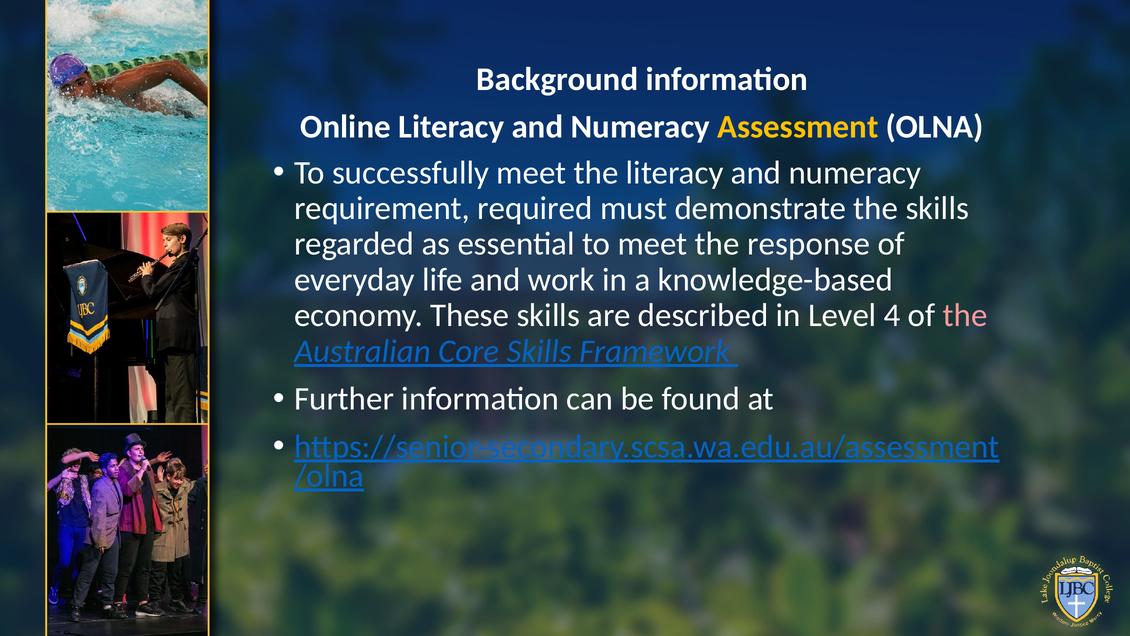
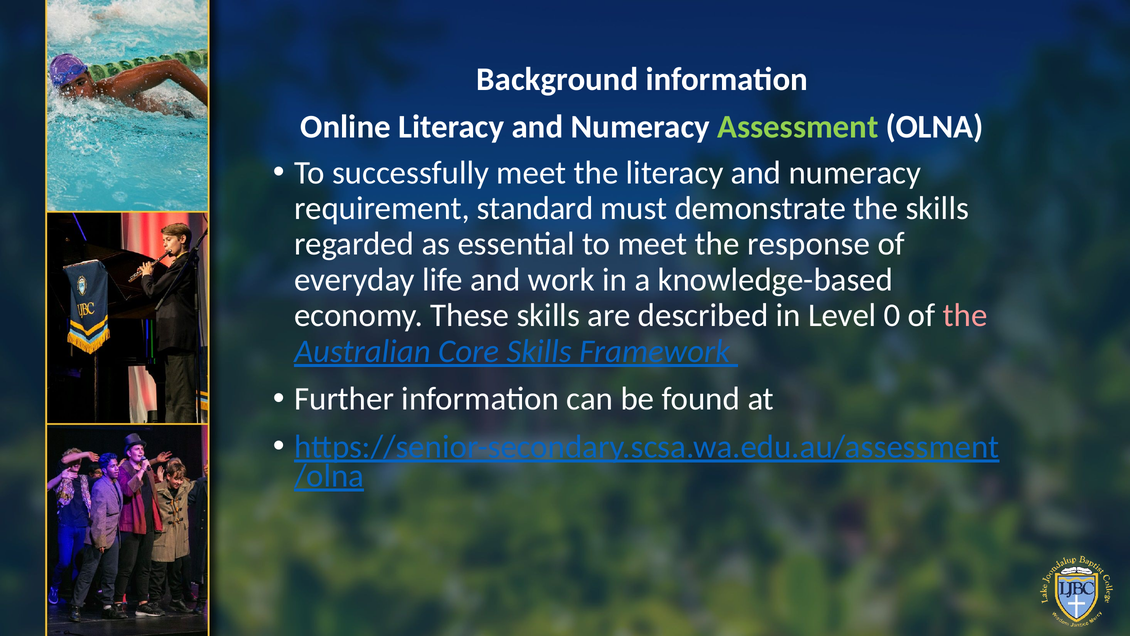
Assessment colour: yellow -> light green (798, 127)
required: required -> standard (535, 208)
4: 4 -> 0 (892, 315)
